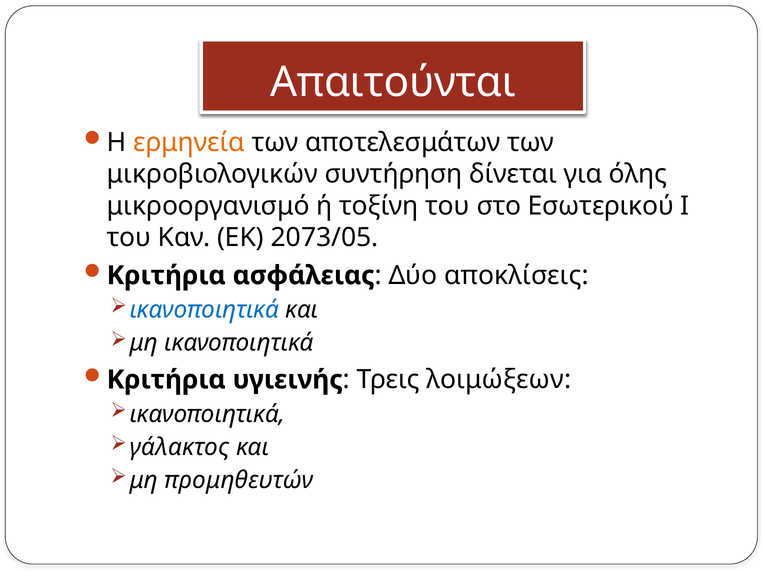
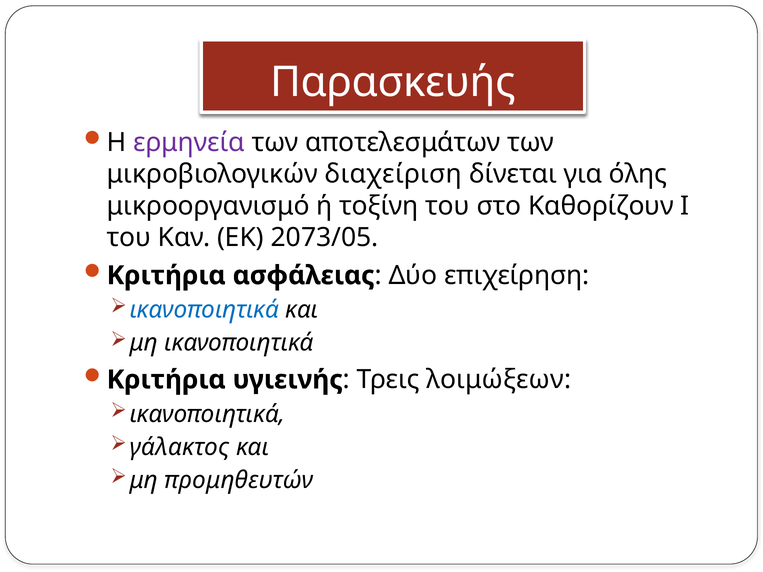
Απαιτούνται: Απαιτούνται -> Παρασκευής (393, 82)
ερμηνεία colour: orange -> purple (189, 142)
συντήρηση: συντήρηση -> διαχείριση (393, 174)
Εσωτερικού: Εσωτερικού -> Καθορίζουν (601, 206)
αποκλίσεις: αποκλίσεις -> επιχείρηση (517, 276)
